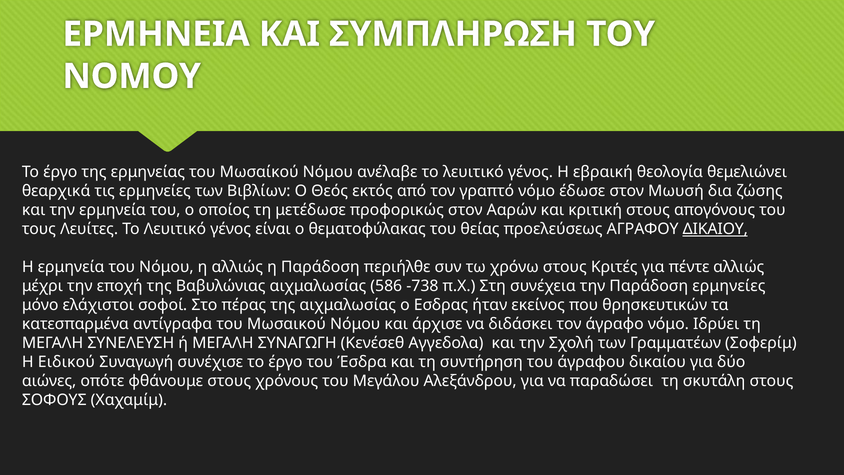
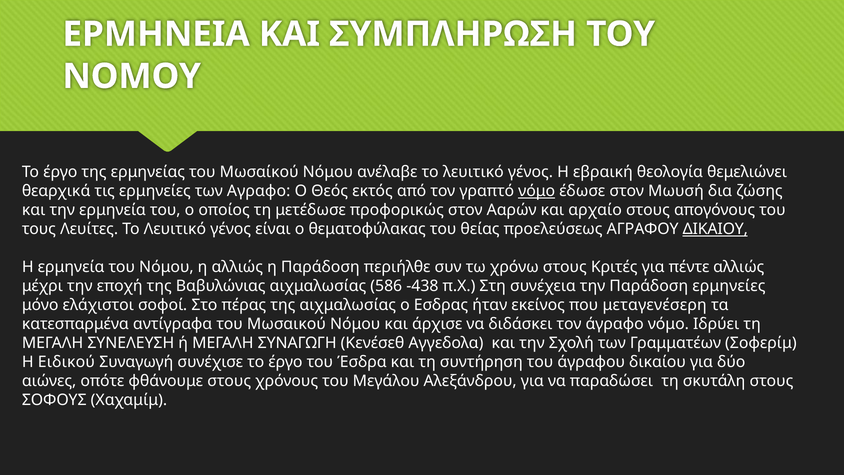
Βιβλίων: Βιβλίων -> Αγραφο (259, 191)
νόμο underline: none -> present (537, 191)
κριτική: κριτική -> αρχαίο (595, 210)
-738: -738 -> -438 (422, 286)
θρησκευτικών: θρησκευτικών -> μεταγενέσερη (655, 305)
